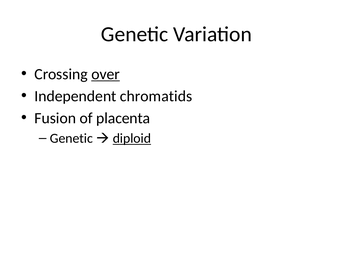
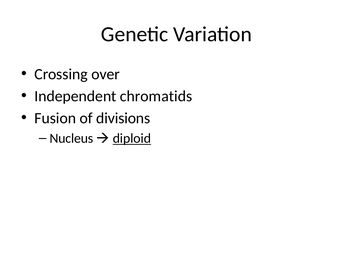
over underline: present -> none (106, 74)
placenta: placenta -> divisions (123, 118)
Genetic: Genetic -> Nucleus (71, 138)
